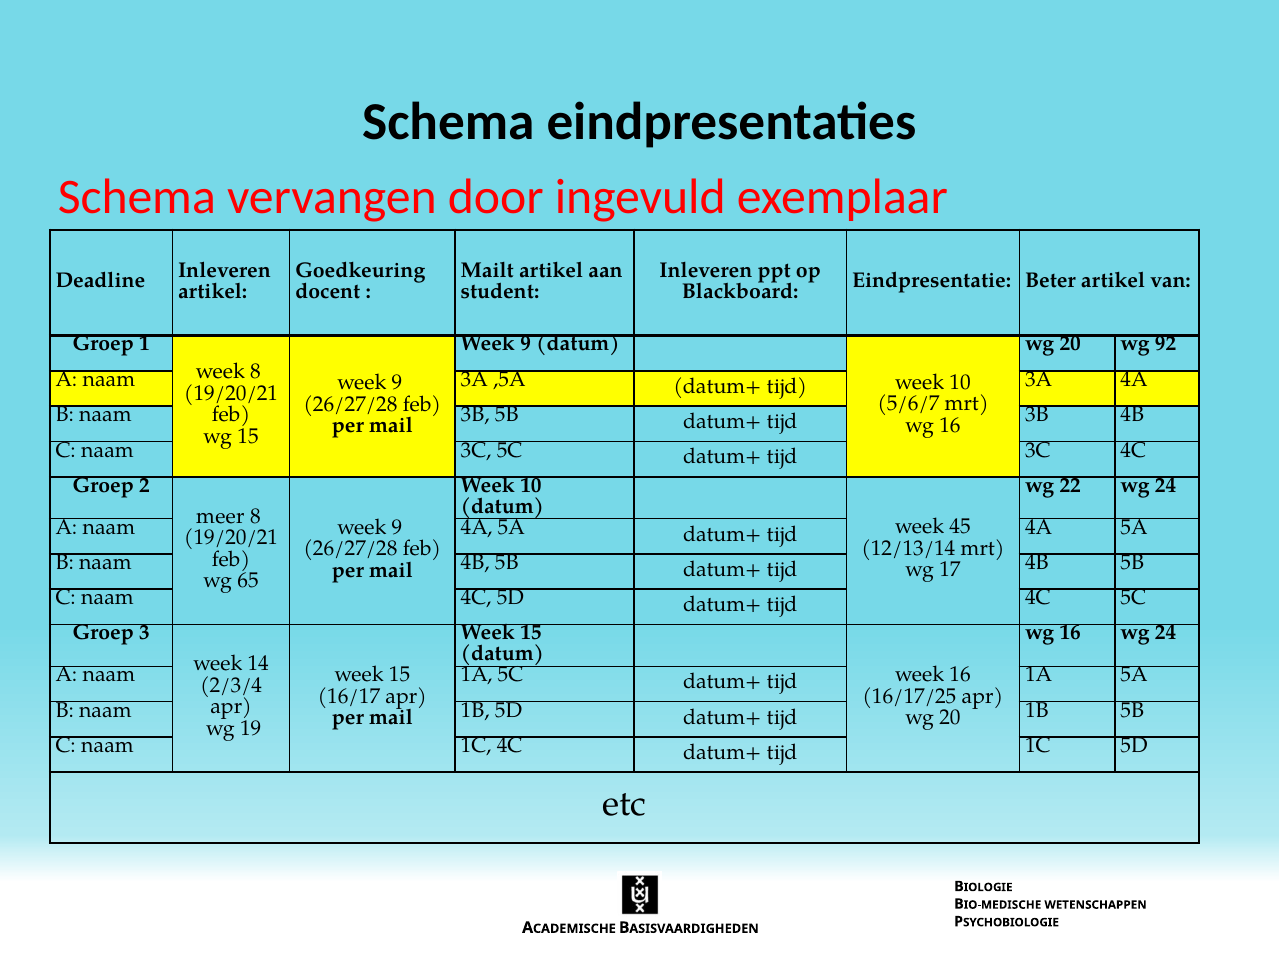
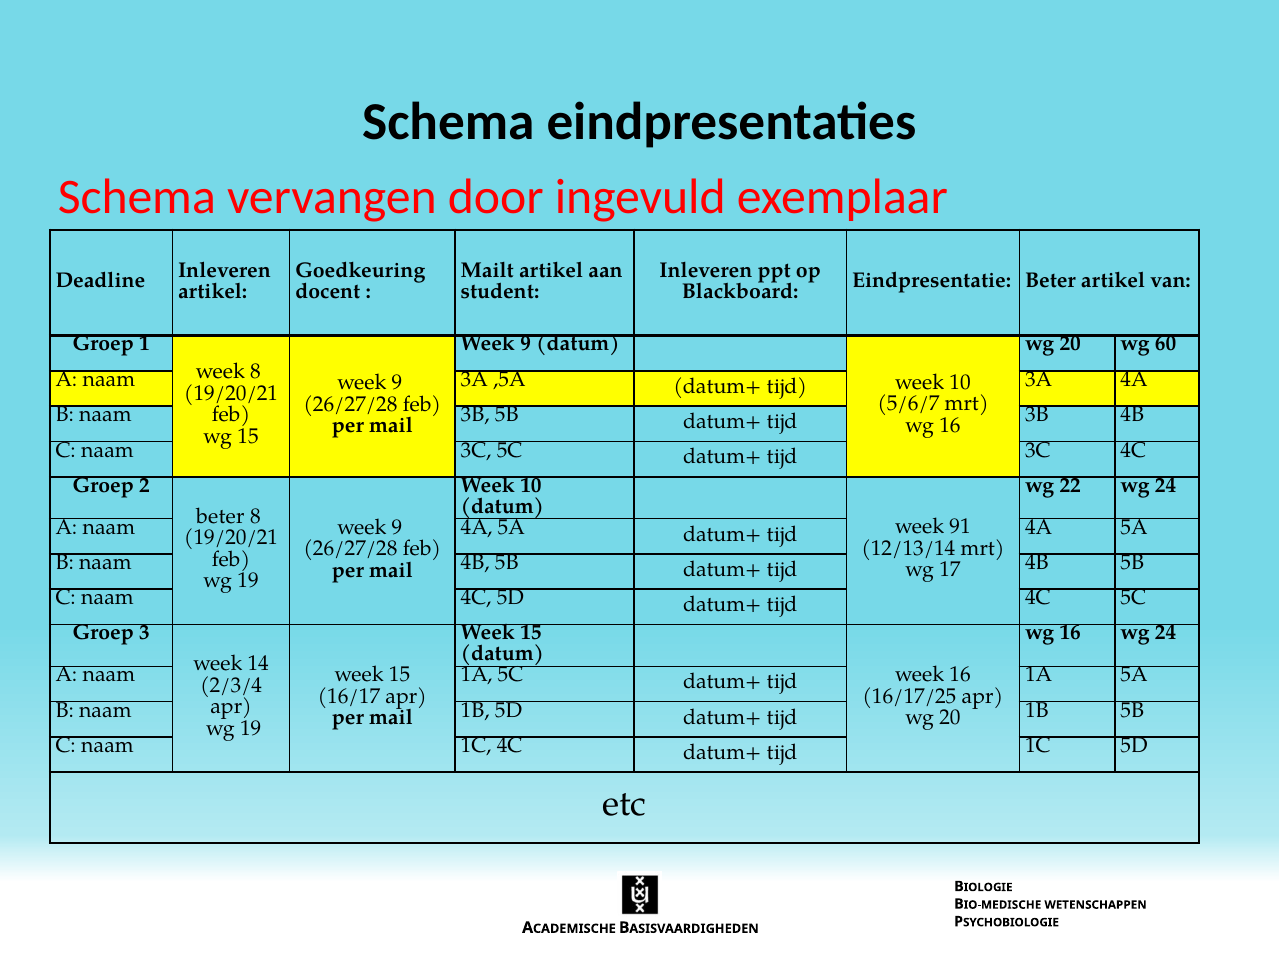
92: 92 -> 60 (1166, 344)
meer: meer -> beter (220, 516)
45: 45 -> 91 (960, 527)
65: 65 -> 19 (248, 581)
